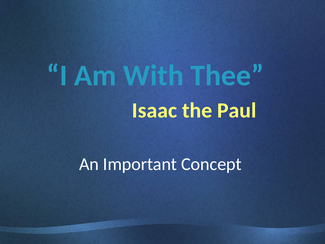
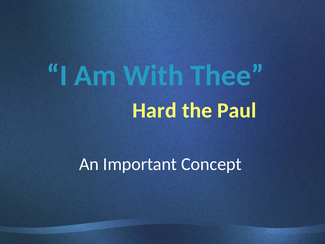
Isaac: Isaac -> Hard (155, 110)
